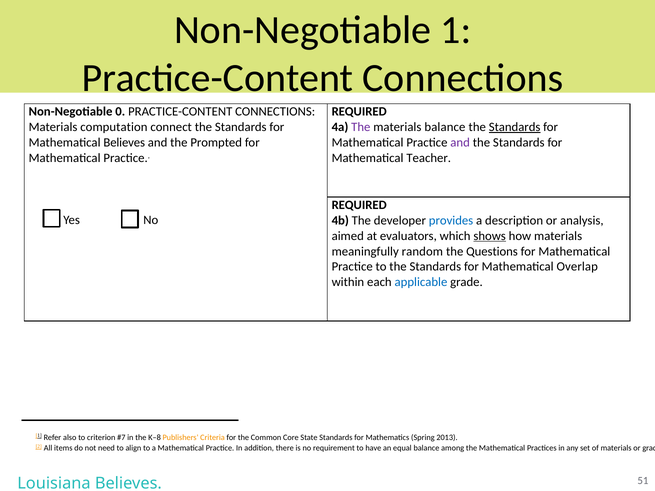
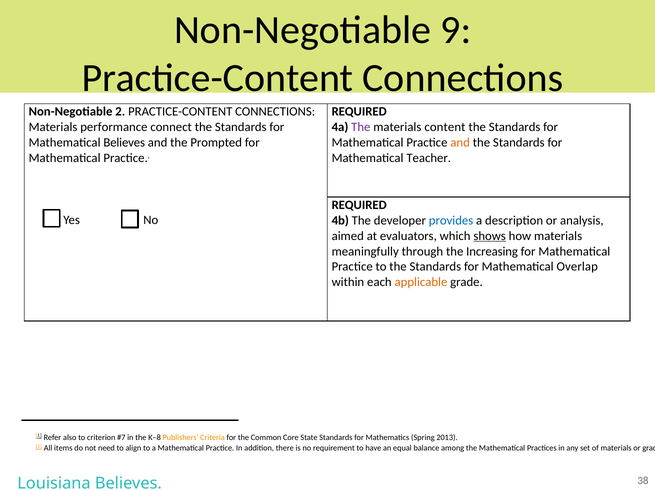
Non-Negotiable 1: 1 -> 9 (456, 30)
Non-Negotiable 0: 0 -> 2 (120, 112)
computation: computation -> performance (114, 127)
materials balance: balance -> content (445, 127)
Standards underline: present -> none (515, 127)
and colour: purple -> orange (460, 143)
random: random -> through (422, 251)
Questions: Questions -> Increasing (492, 251)
applicable colour: blue -> orange (421, 282)
51: 51 -> 38 (643, 481)
